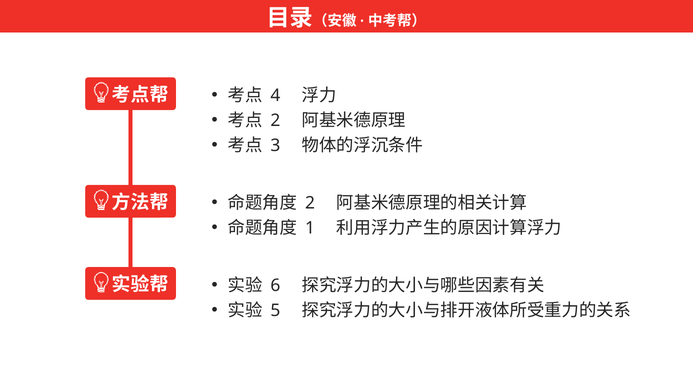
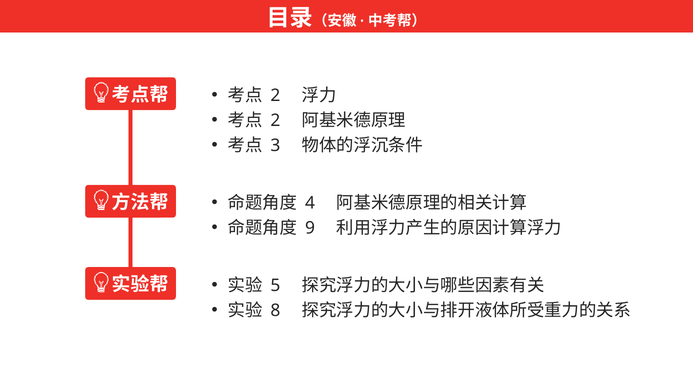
4: 4 -> 2 (275, 96)
2: 2 -> 4 (310, 203)
1: 1 -> 9 (310, 228)
6: 6 -> 5 (275, 285)
5: 5 -> 8 (275, 310)
